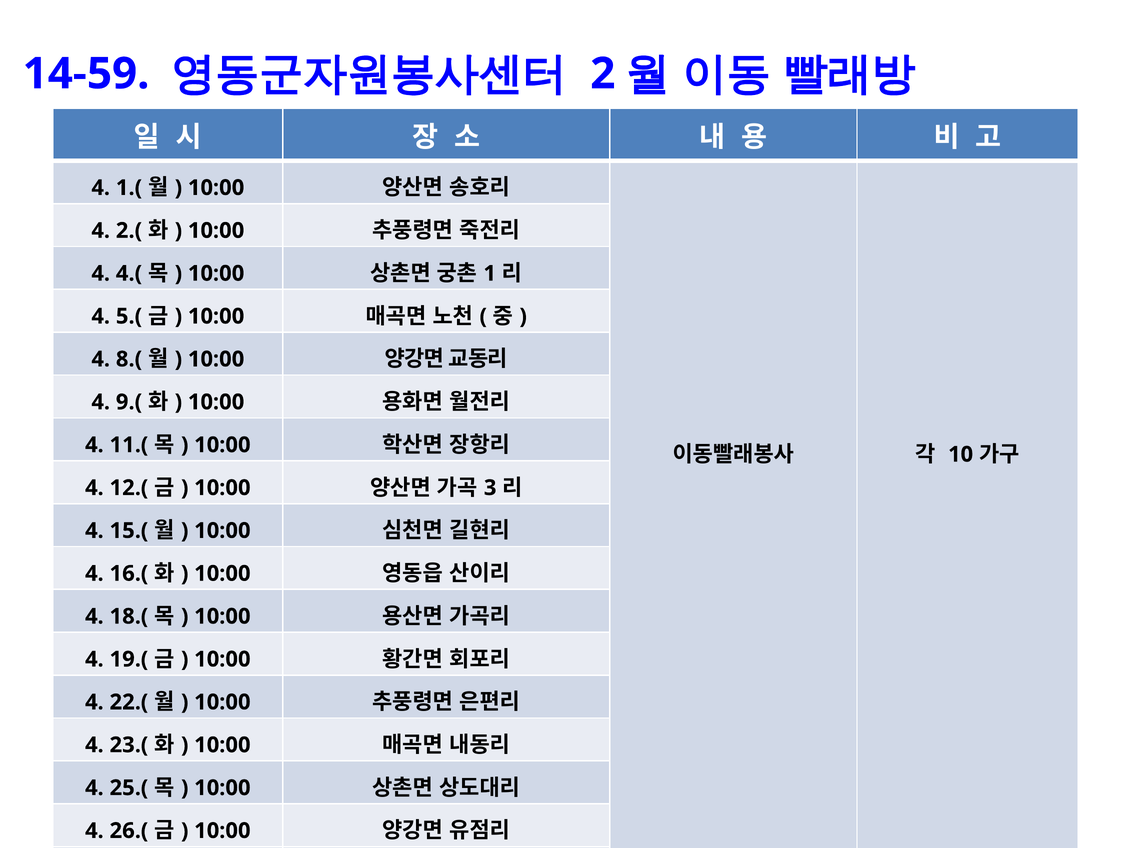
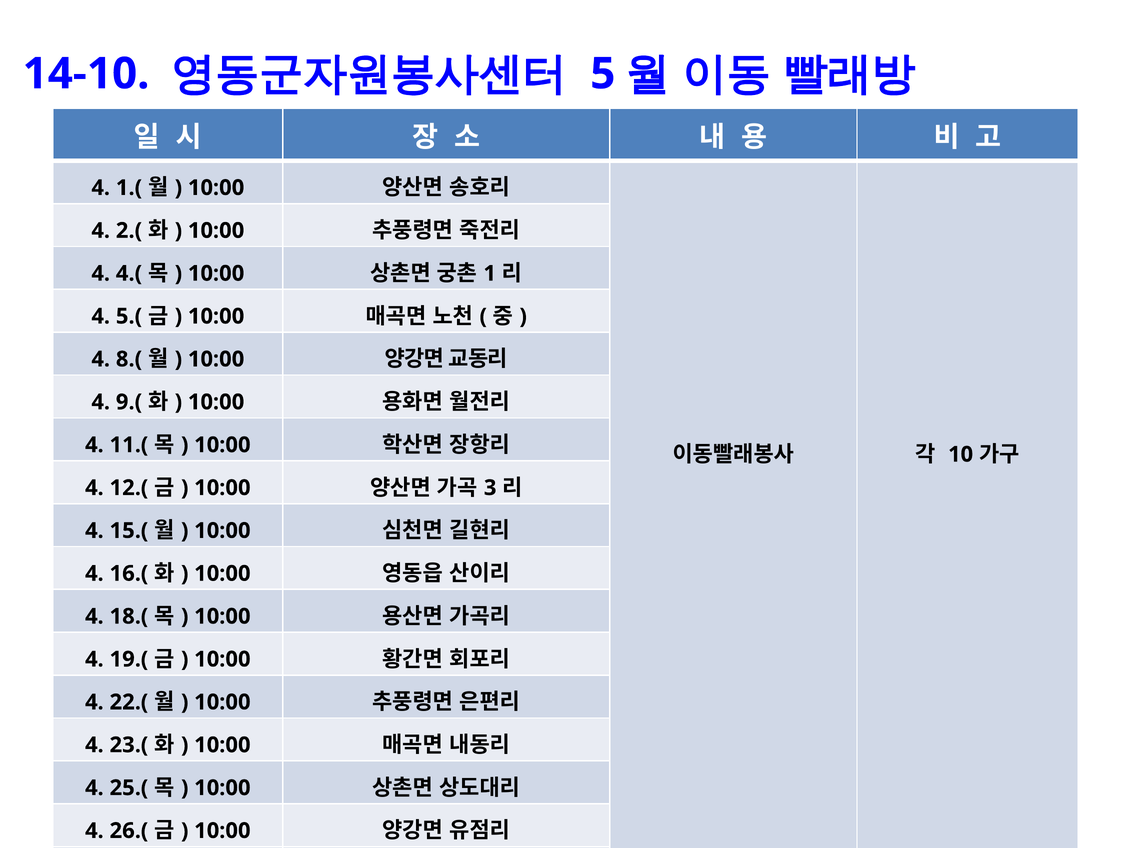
14-59: 14-59 -> 14-10 (86, 74)
2: 2 -> 5 (603, 74)
